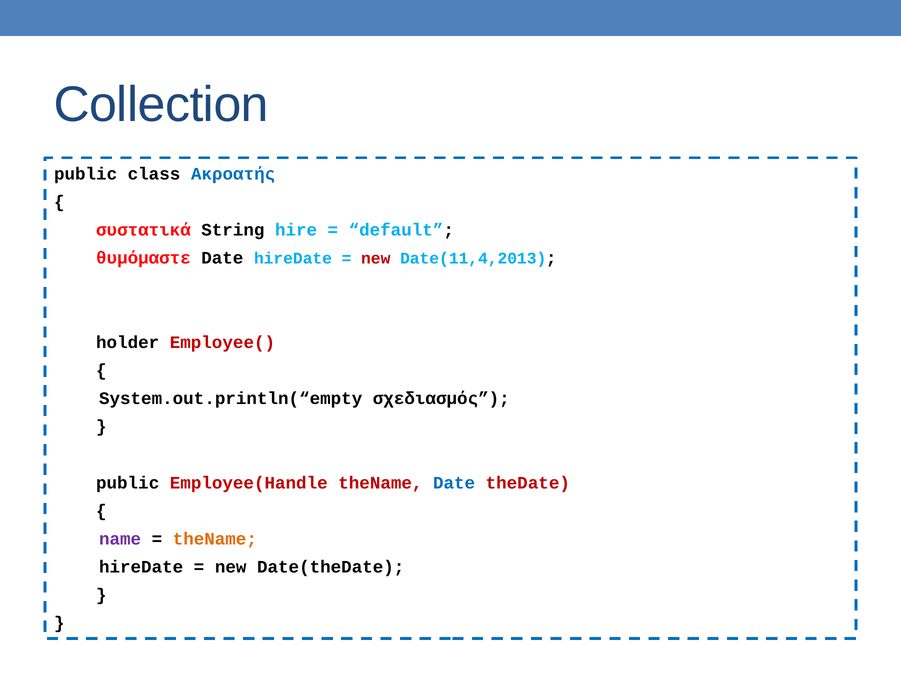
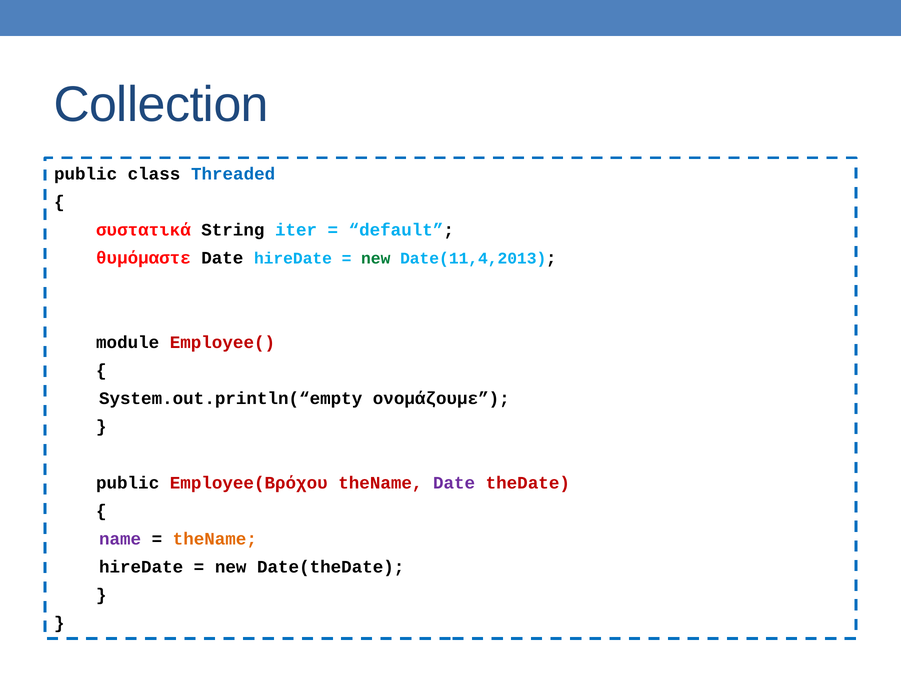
Ακροατής: Ακροατής -> Threaded (233, 174)
hire: hire -> iter (296, 230)
new colour: red -> green (376, 259)
holder: holder -> module (128, 342)
σχεδιασμός: σχεδιασμός -> ονομάζουμε (441, 398)
Employee(Handle: Employee(Handle -> Employee(Βρόχου (249, 483)
Date colour: blue -> purple (454, 483)
